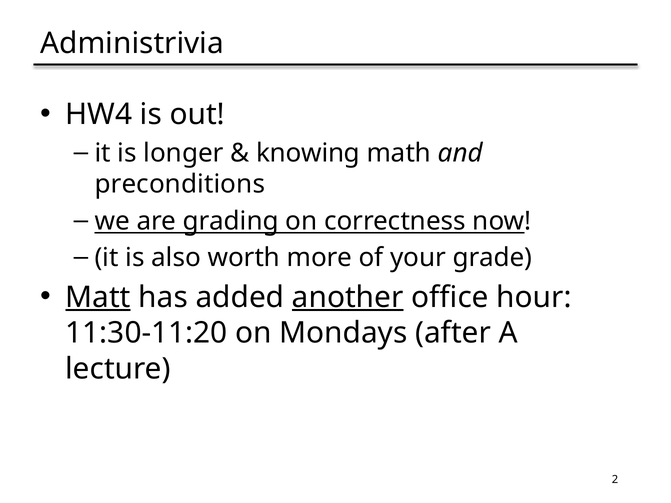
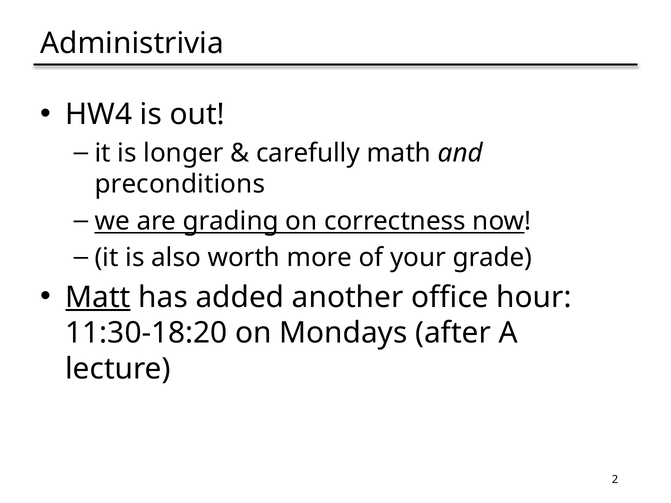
knowing: knowing -> carefully (308, 153)
another underline: present -> none (348, 297)
11:30-11:20: 11:30-11:20 -> 11:30-18:20 (146, 333)
